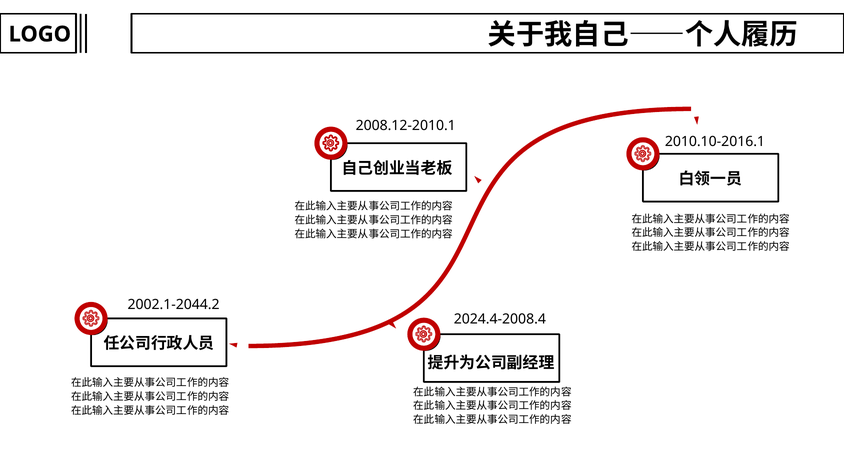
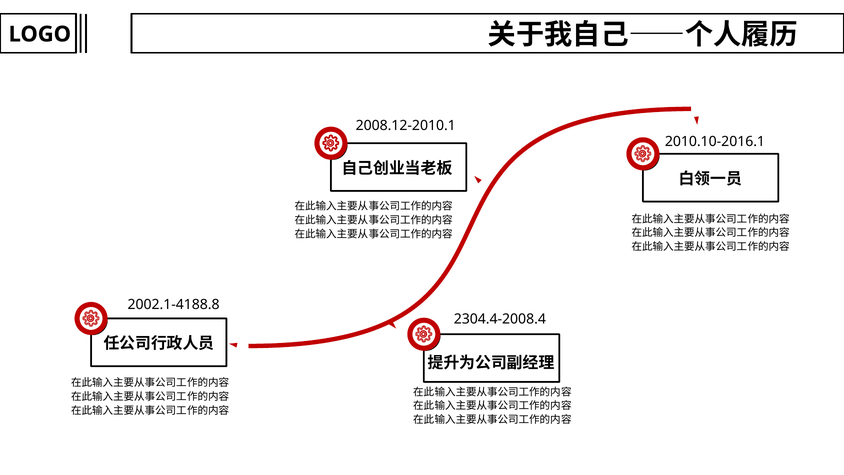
2002.1-2044.2: 2002.1-2044.2 -> 2002.1-4188.8 (174, 305)
2024.4-2008.4: 2024.4-2008.4 -> 2304.4-2008.4 (500, 319)
